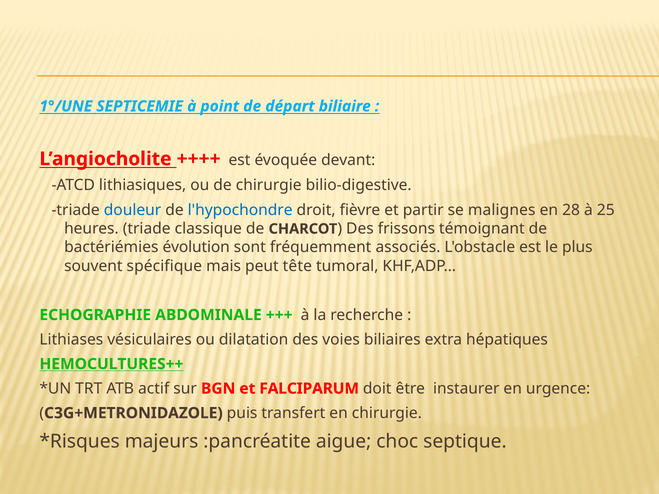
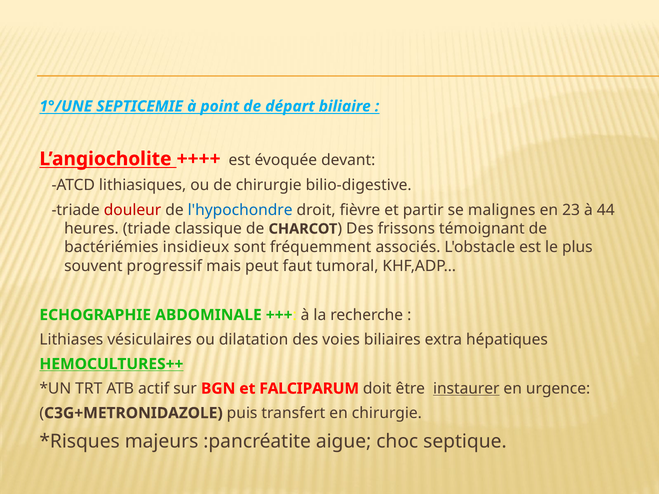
douleur colour: blue -> red (133, 210)
28: 28 -> 23 (571, 210)
25: 25 -> 44 (606, 210)
évolution: évolution -> insidieux (196, 247)
spécifique: spécifique -> progressif (164, 266)
tête: tête -> faut (297, 266)
instaurer underline: none -> present (466, 389)
